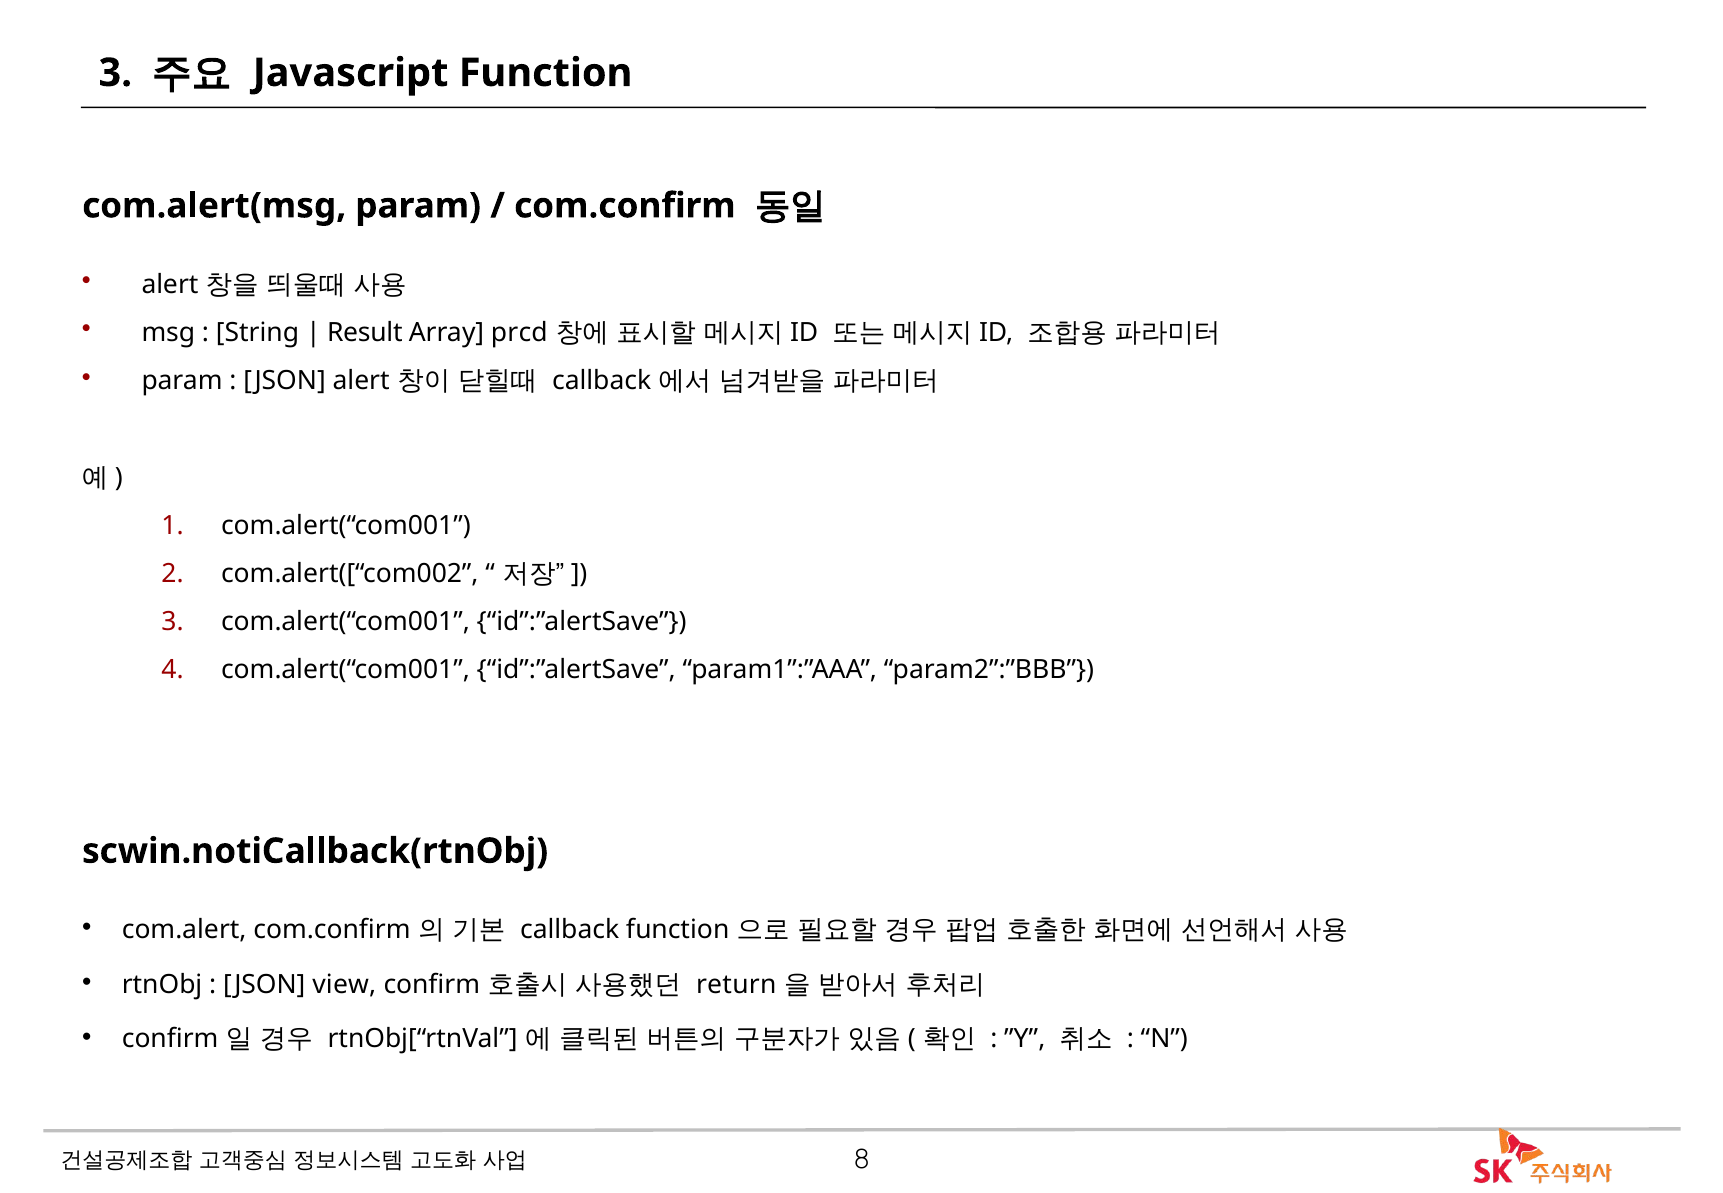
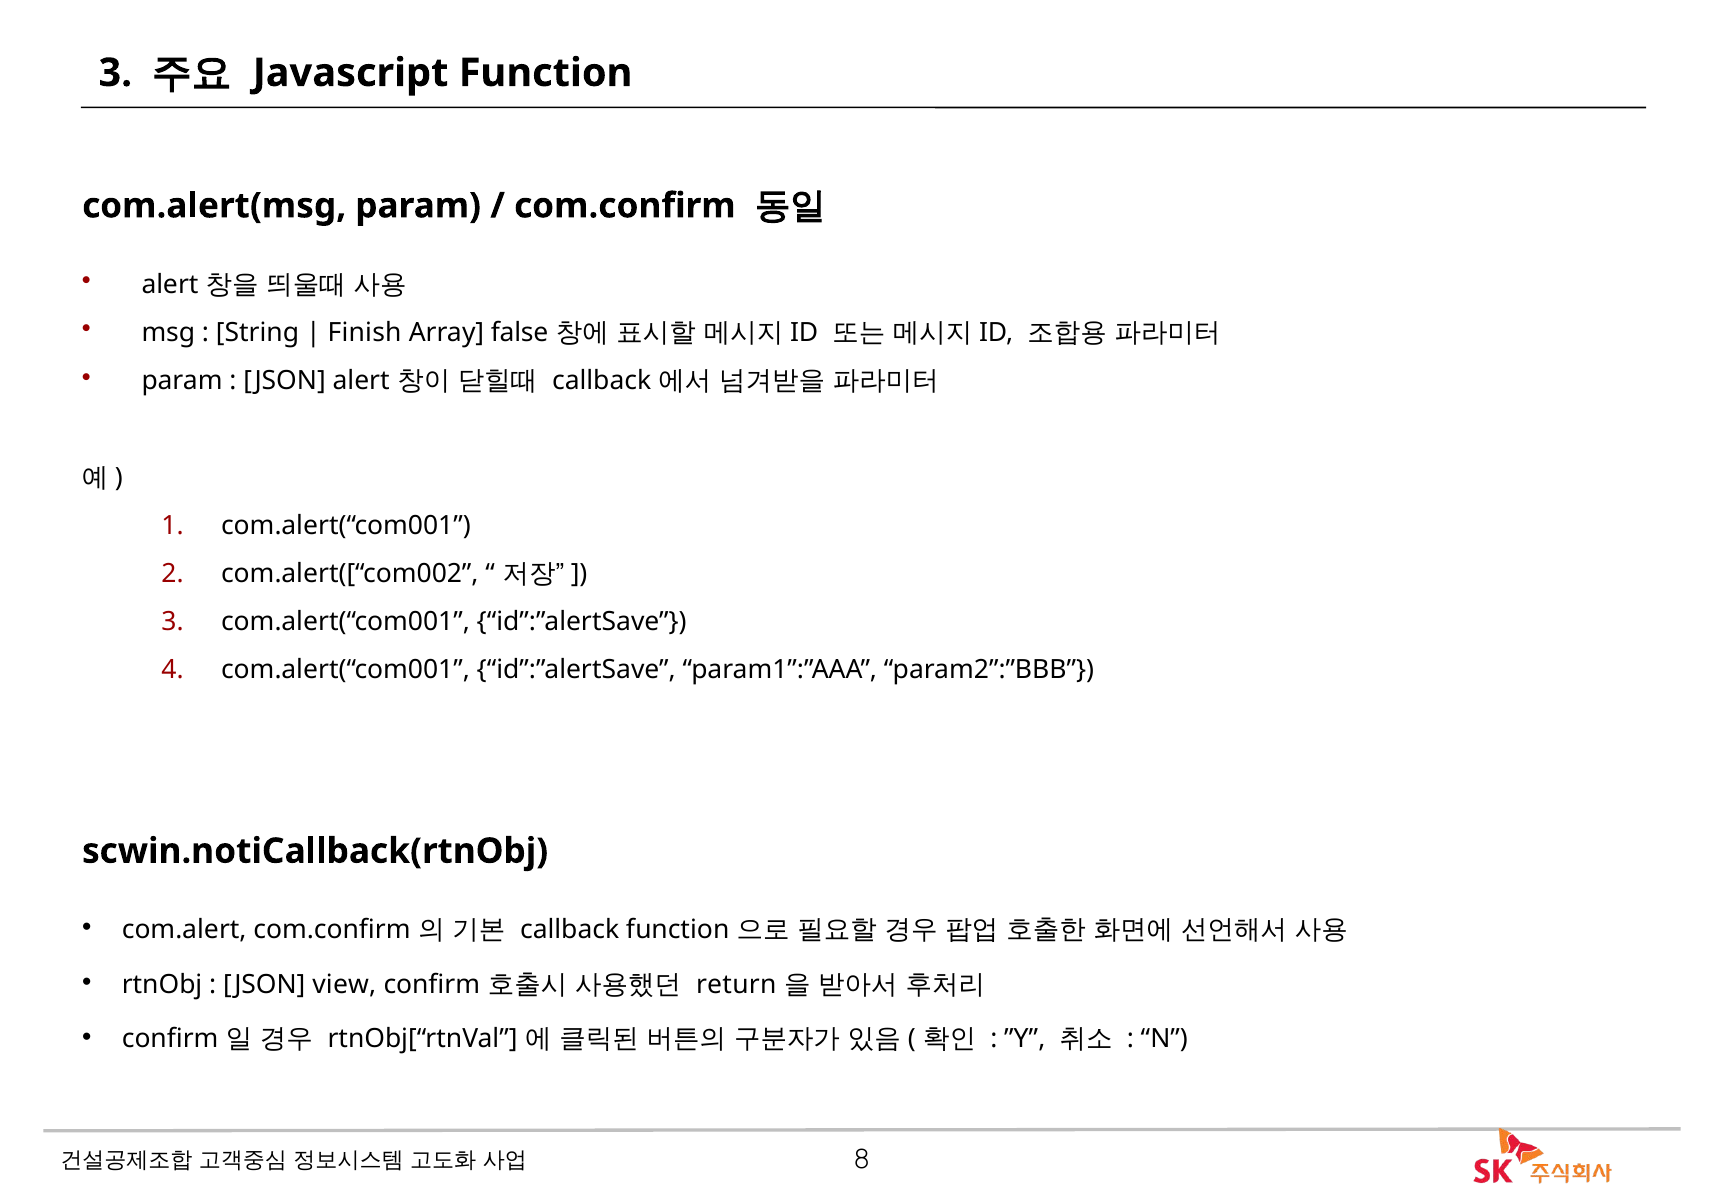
Result: Result -> Finish (365, 333)
prcd: prcd -> false (520, 333)
